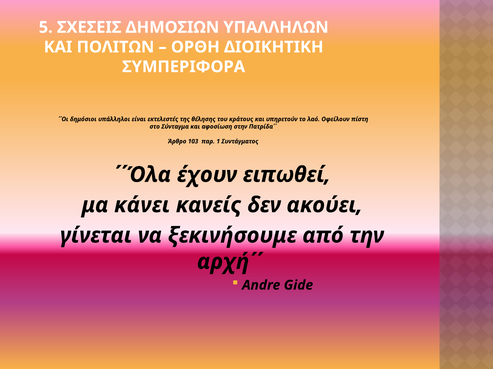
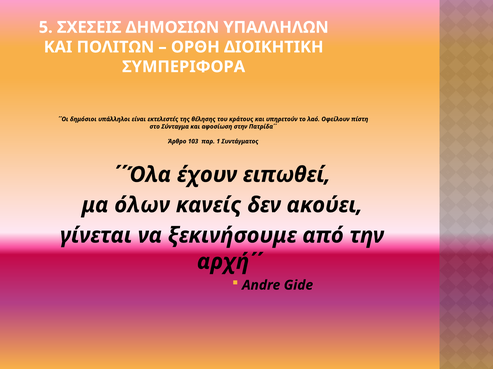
κάνει: κάνει -> όλων (142, 205)
